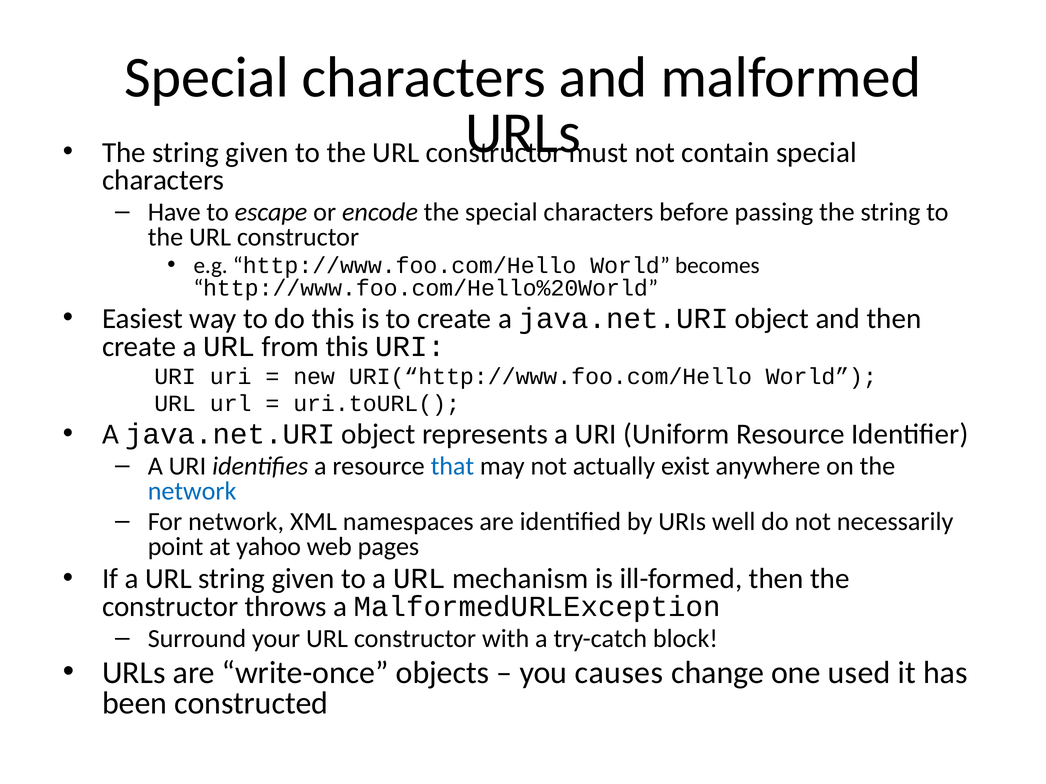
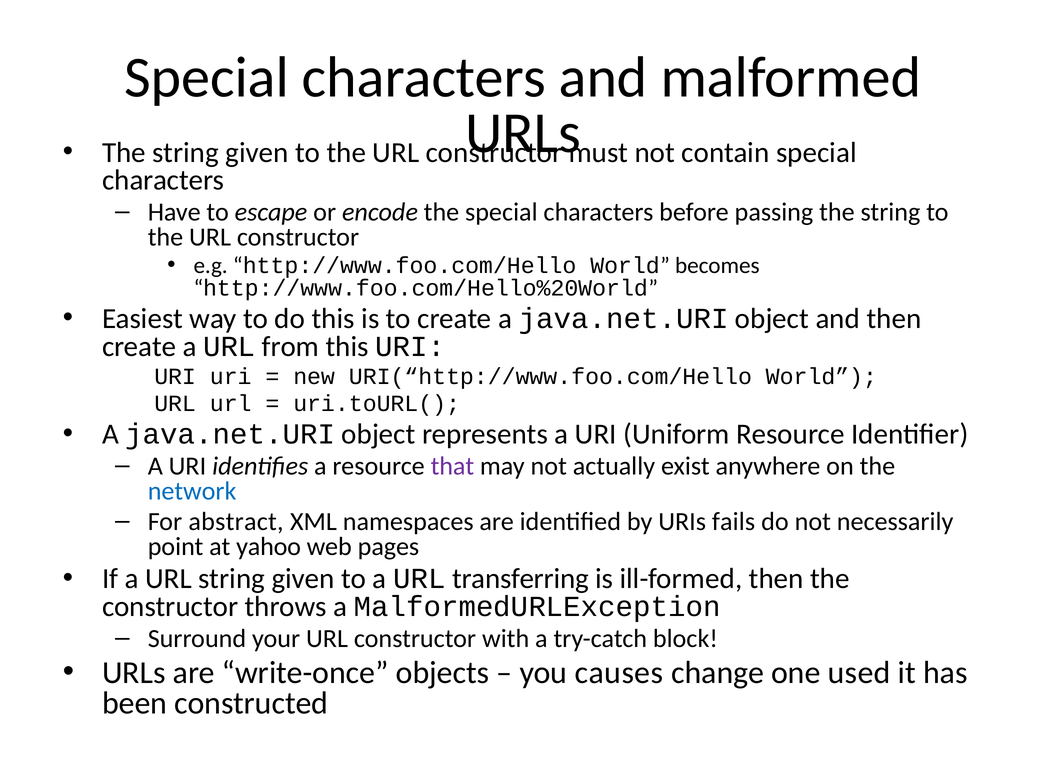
that colour: blue -> purple (452, 466)
For network: network -> abstract (236, 522)
well: well -> fails (734, 522)
mechanism: mechanism -> transferring (520, 579)
